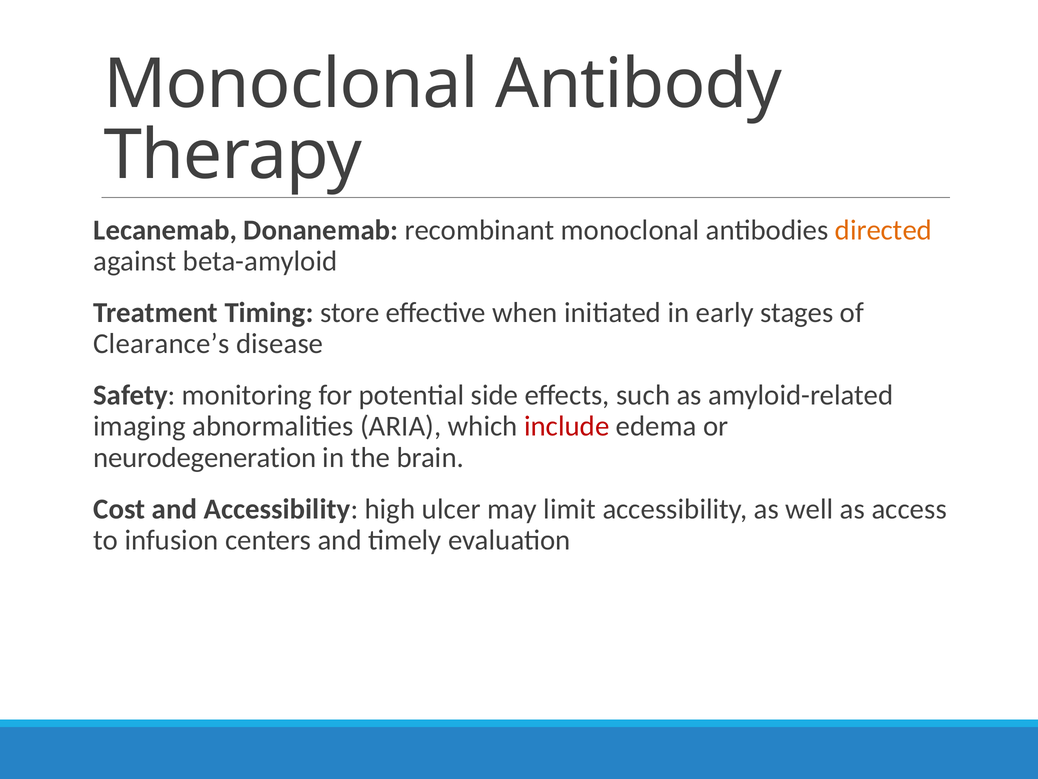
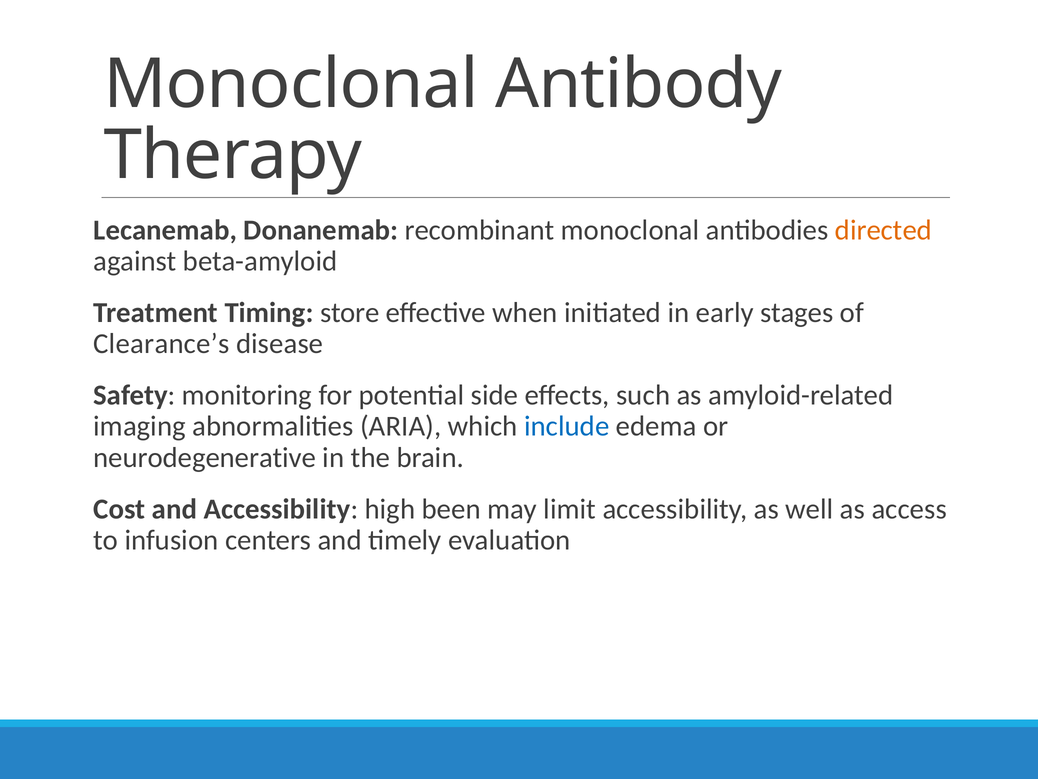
include colour: red -> blue (567, 426)
neurodegeneration: neurodegeneration -> neurodegenerative (205, 457)
ulcer: ulcer -> been (451, 509)
